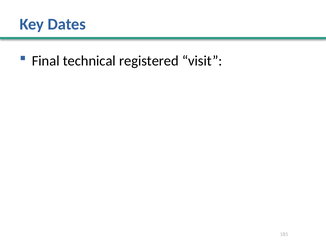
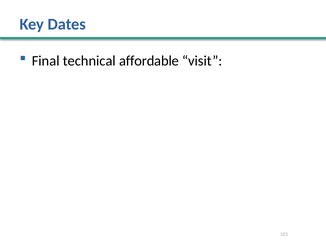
registered: registered -> affordable (149, 61)
